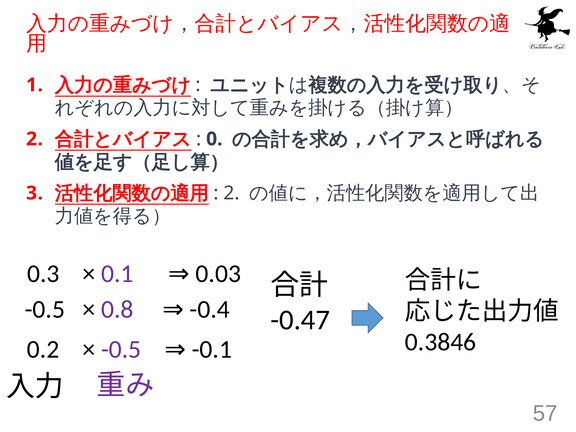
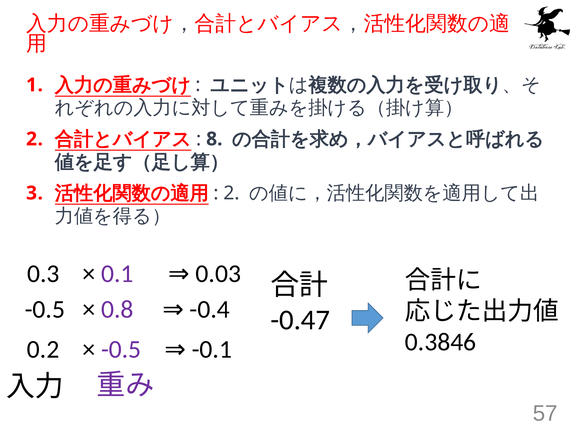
0: 0 -> 8 (214, 139)
